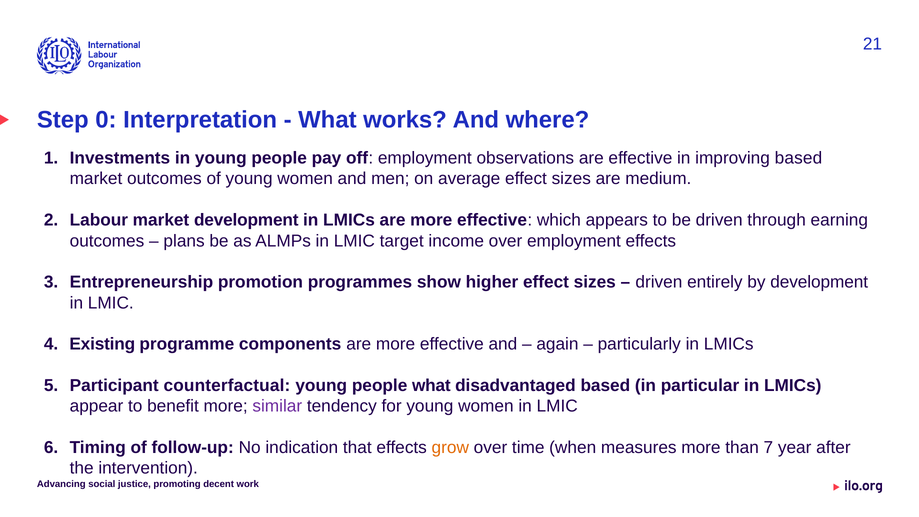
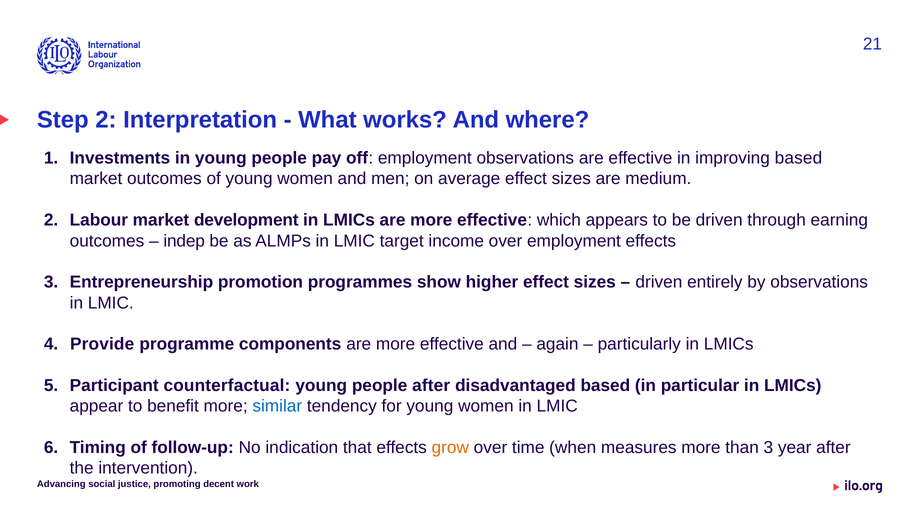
Step 0: 0 -> 2 (106, 120)
plans: plans -> indep (184, 241)
by development: development -> observations (819, 282)
Existing: Existing -> Provide (102, 344)
people what: what -> after (431, 386)
similar colour: purple -> blue (277, 406)
than 7: 7 -> 3 (768, 448)
